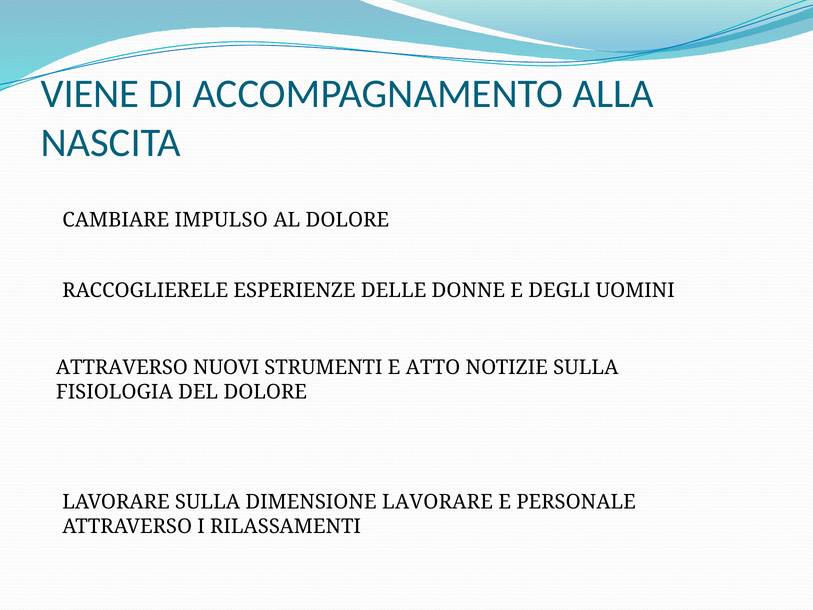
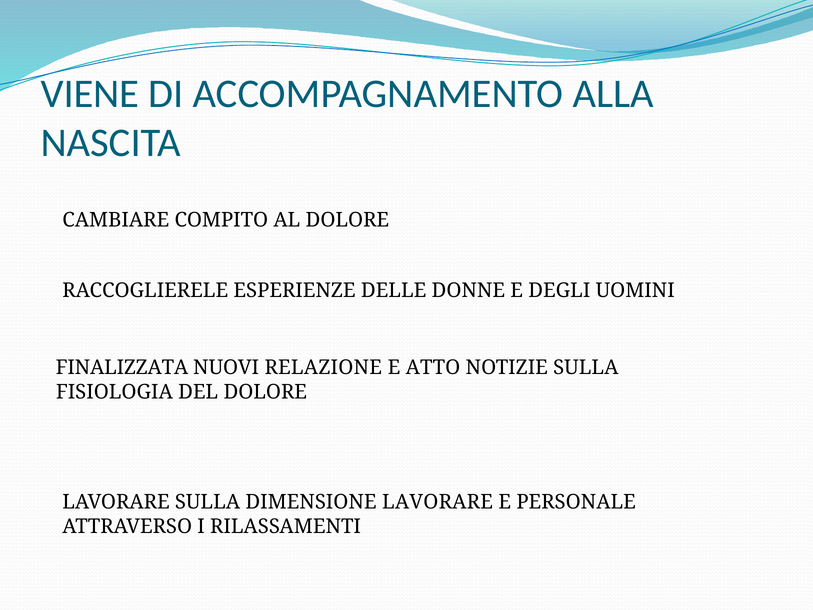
IMPULSO: IMPULSO -> COMPITO (221, 220)
ATTRAVERSO: ATTRAVERSO -> FINALIZZATA (122, 367)
STRUMENTI: STRUMENTI -> RELAZIONE (323, 367)
